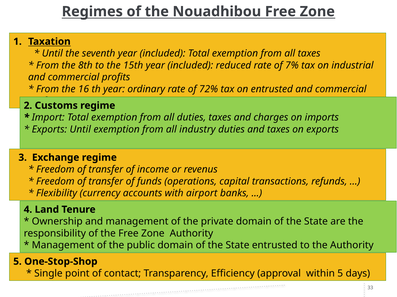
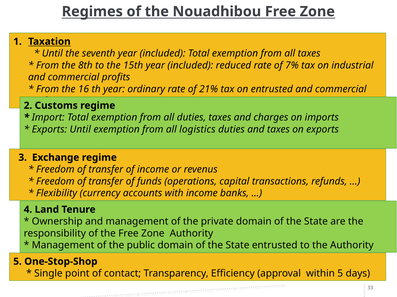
72%: 72% -> 21% (209, 89)
industry: industry -> logistics (197, 130)
with airport: airport -> income (202, 194)
